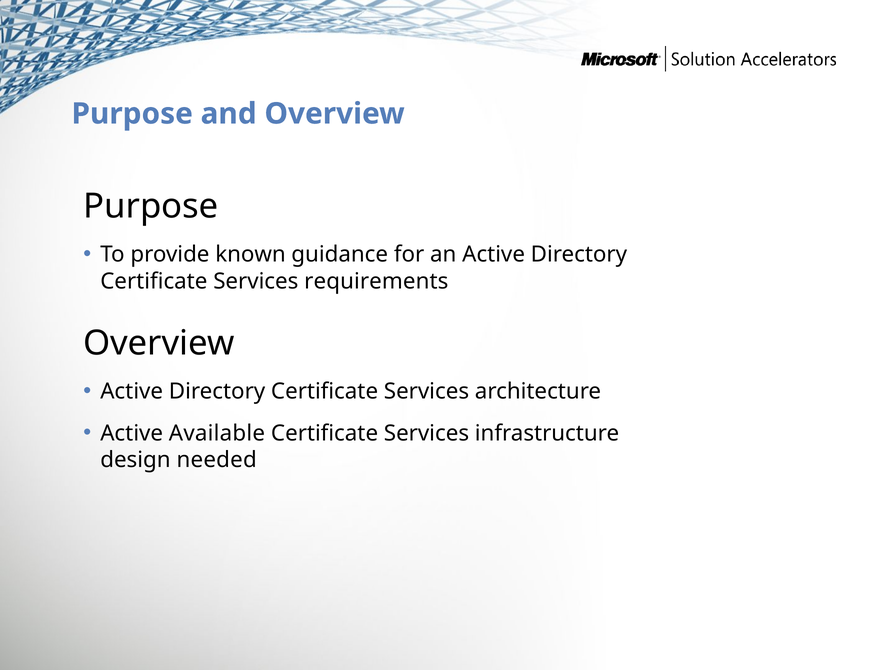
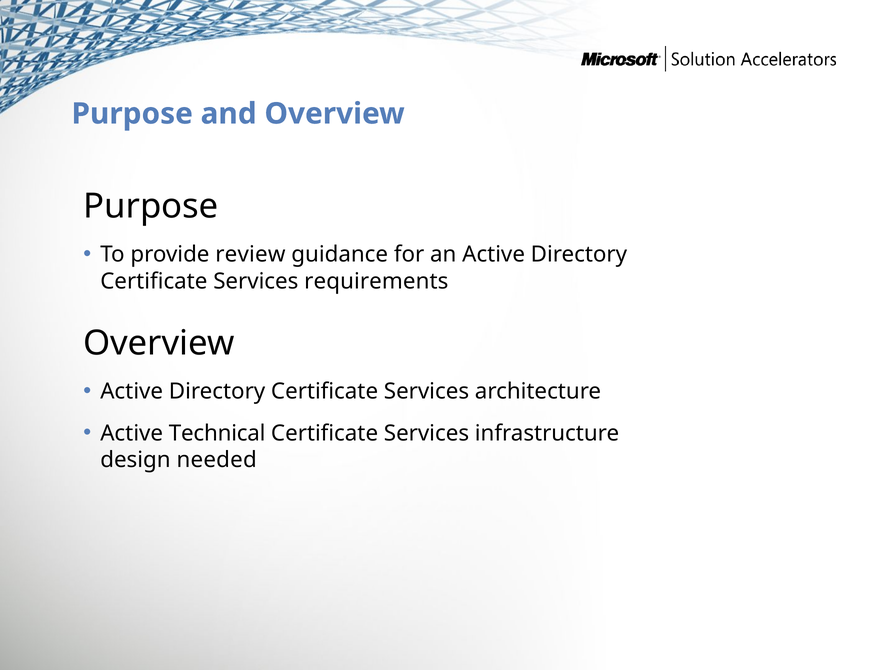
known: known -> review (250, 255)
Available: Available -> Technical (217, 434)
